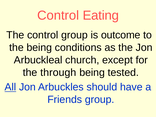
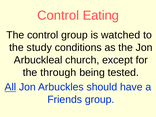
outcome: outcome -> watched (121, 35)
the being: being -> study (39, 48)
